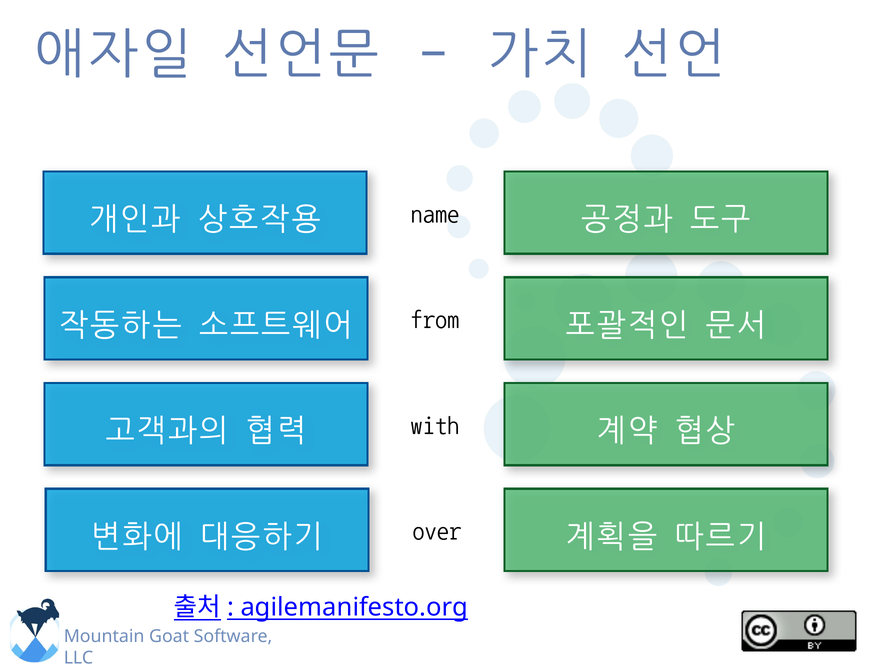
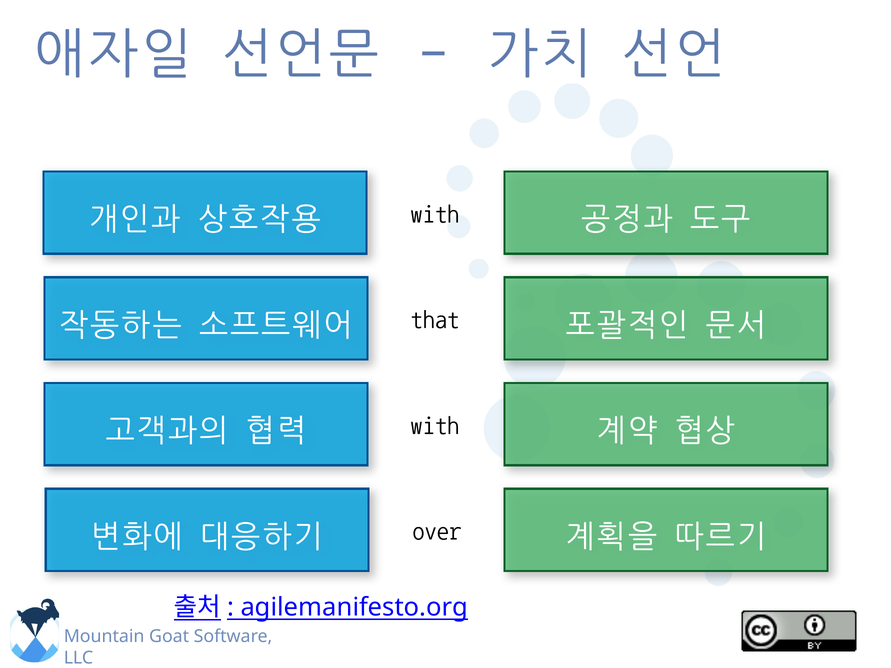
name: name -> with (435, 214)
from: from -> that (435, 319)
